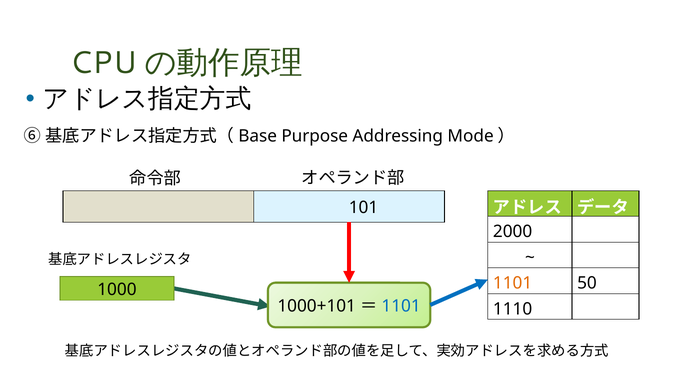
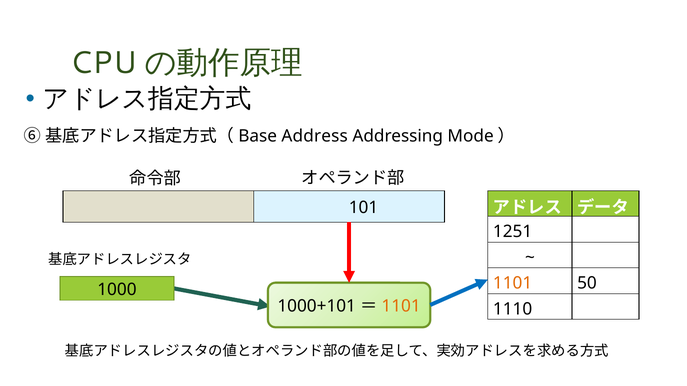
Purpose: Purpose -> Address (315, 136)
2000: 2000 -> 1251 (513, 232)
1101 colour: blue -> orange (401, 307)
